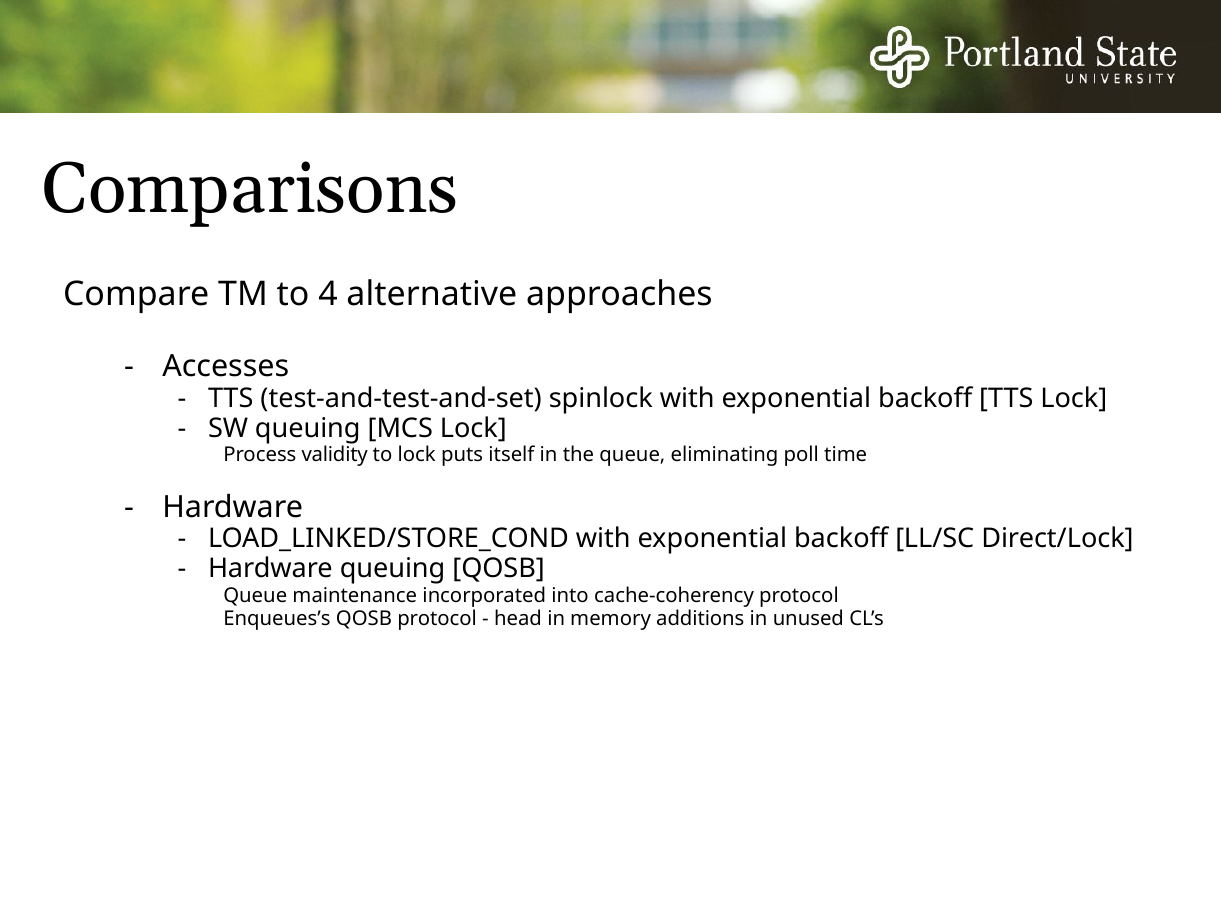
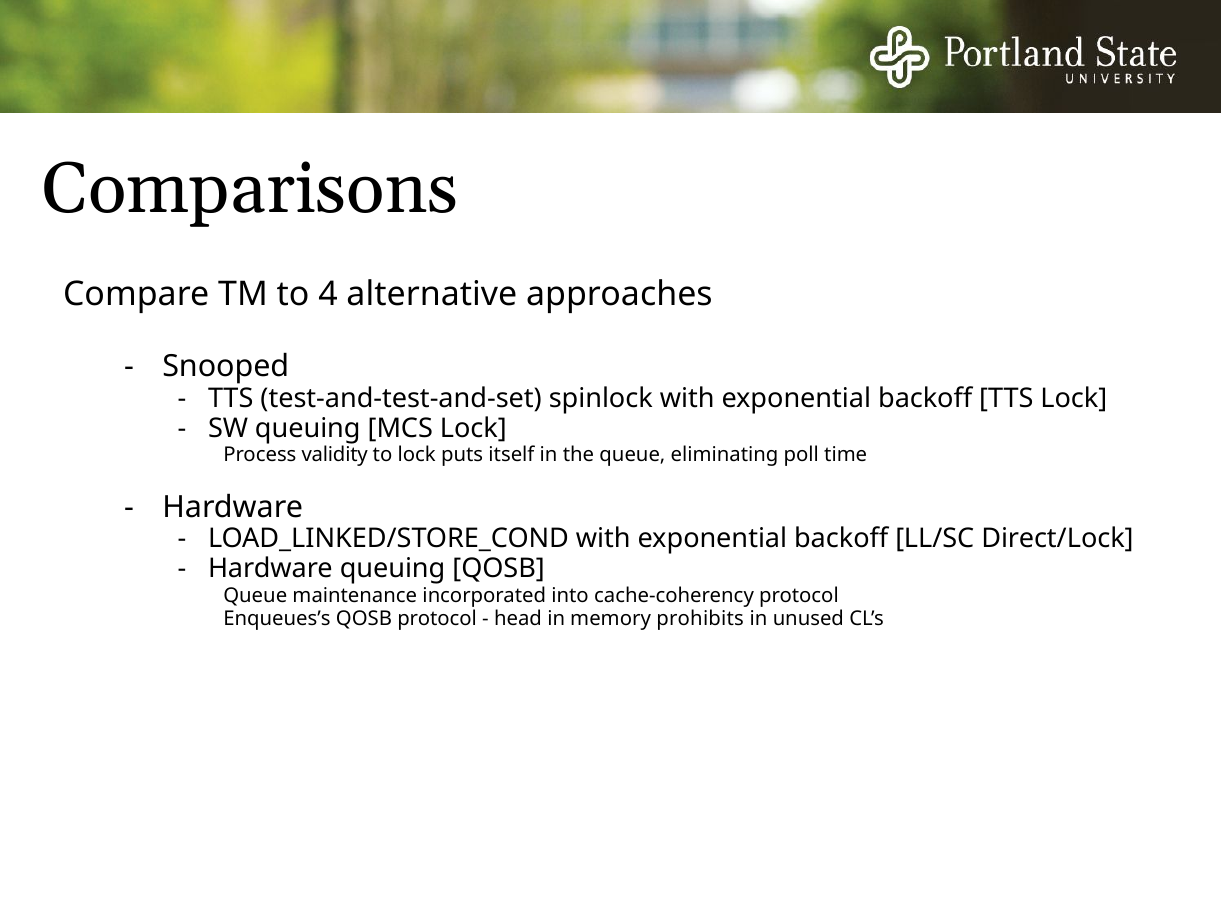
Accesses: Accesses -> Snooped (226, 367)
additions: additions -> prohibits (700, 619)
